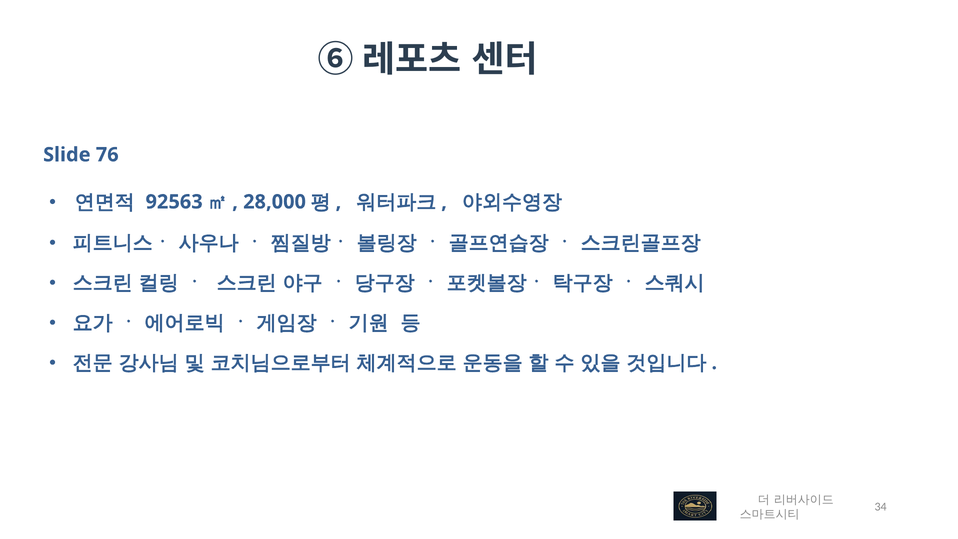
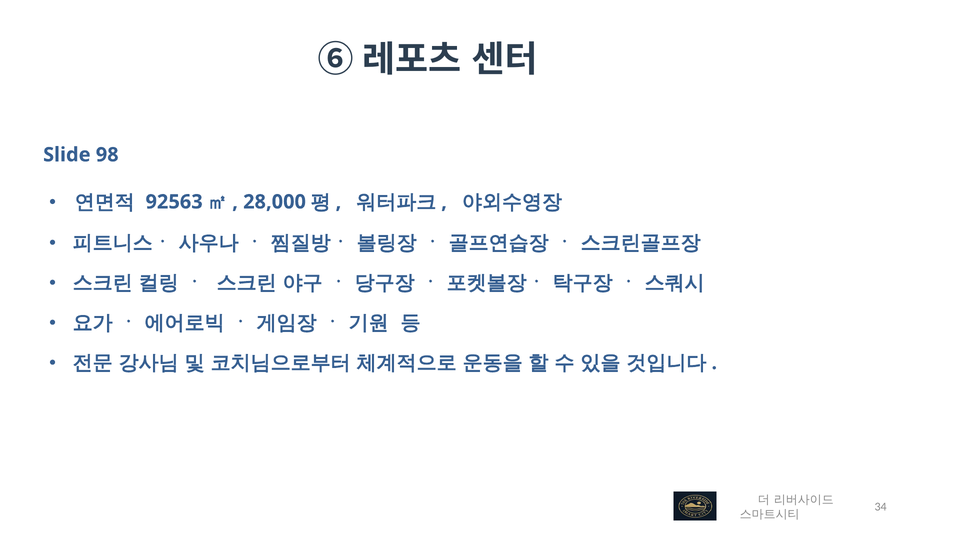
76: 76 -> 98 (107, 155)
